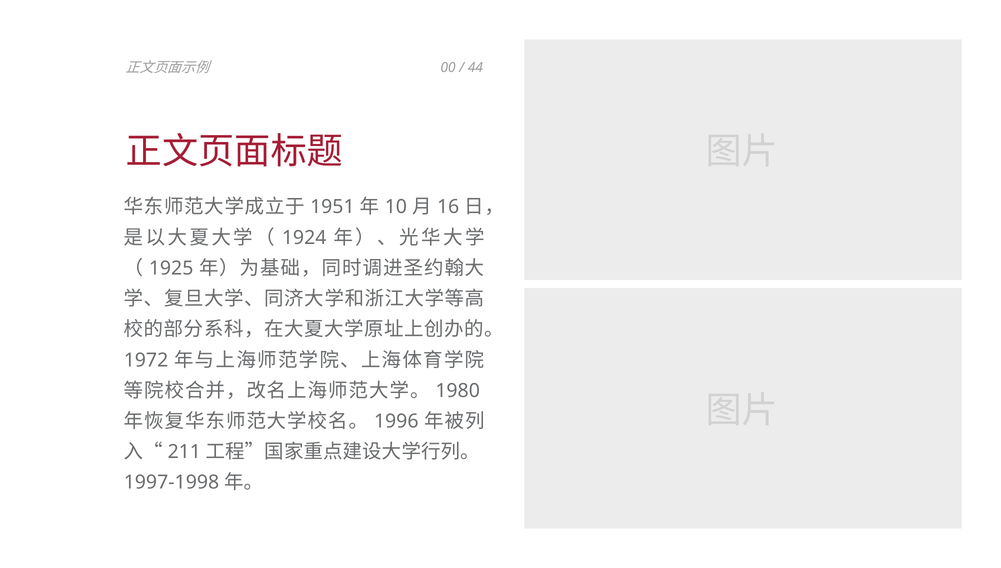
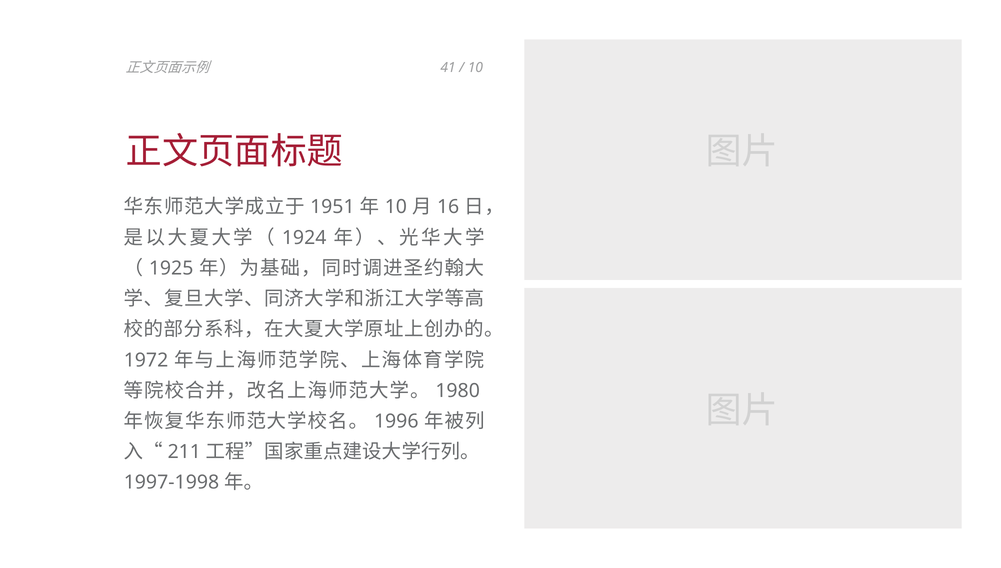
00: 00 -> 41 (448, 68)
44: 44 -> 10 (475, 68)
